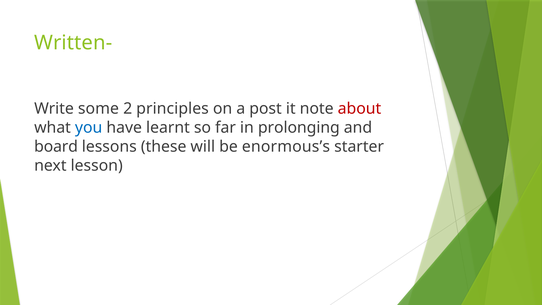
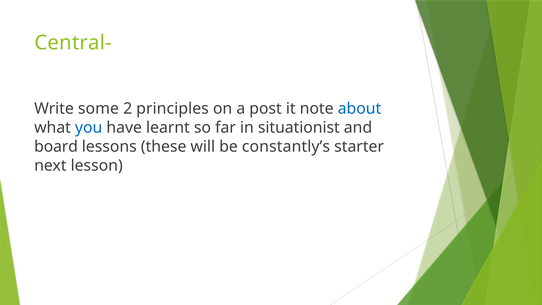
Written-: Written- -> Central- (73, 43)
about colour: red -> blue (359, 109)
prolonging: prolonging -> situationist (299, 128)
enormous’s: enormous’s -> constantly’s (286, 147)
